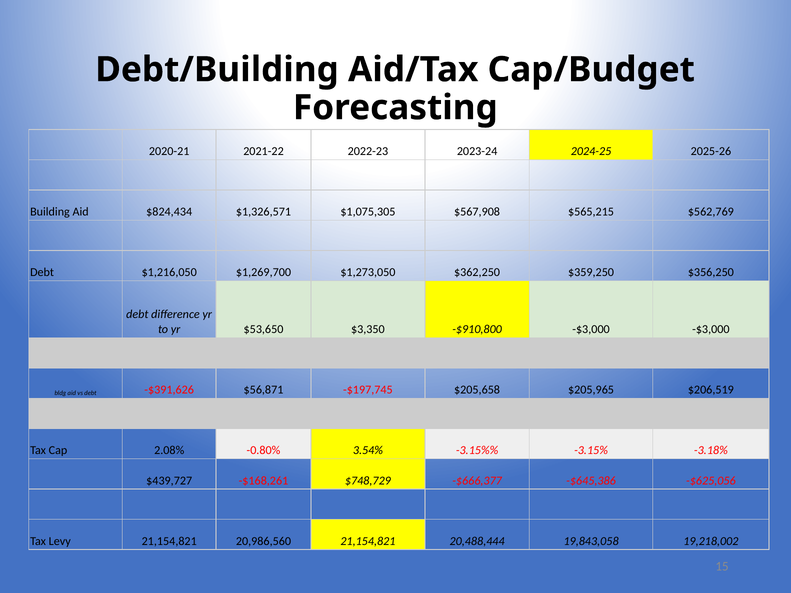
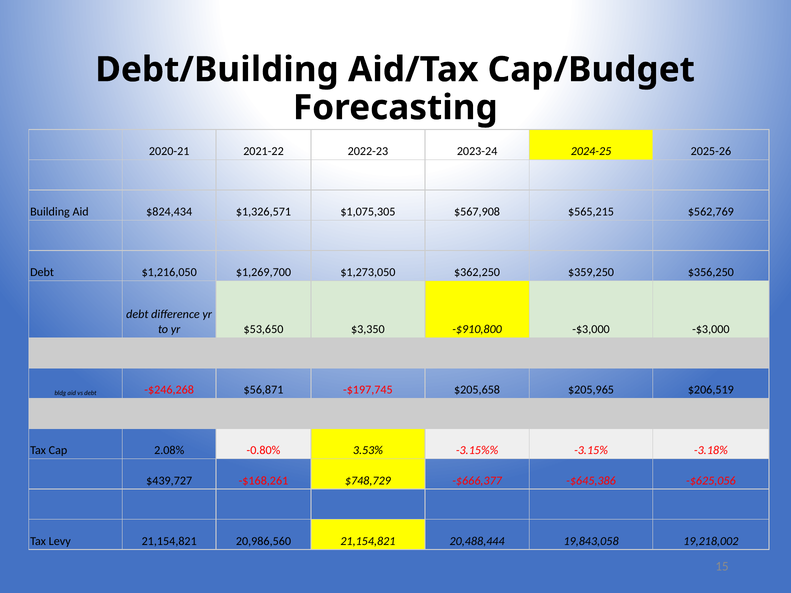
-$391,626: -$391,626 -> -$246,268 (169, 390)
3.54%: 3.54% -> 3.53% (368, 451)
